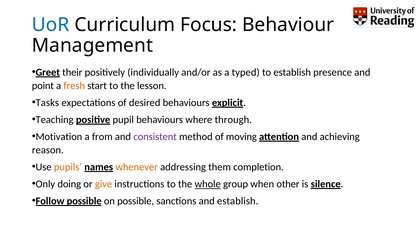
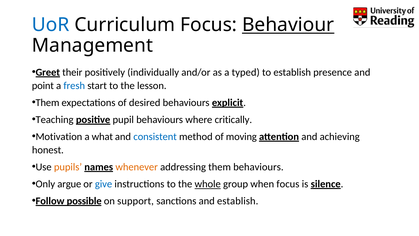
Behaviour underline: none -> present (288, 25)
fresh colour: orange -> blue (74, 86)
Tasks: Tasks -> Them (47, 103)
through: through -> critically (233, 120)
from: from -> what (102, 136)
consistent colour: purple -> blue (155, 136)
reason: reason -> honest (48, 150)
them completion: completion -> behaviours (258, 167)
doing: doing -> argue (69, 184)
give colour: orange -> blue (104, 184)
when other: other -> focus (288, 184)
on possible: possible -> support (136, 201)
